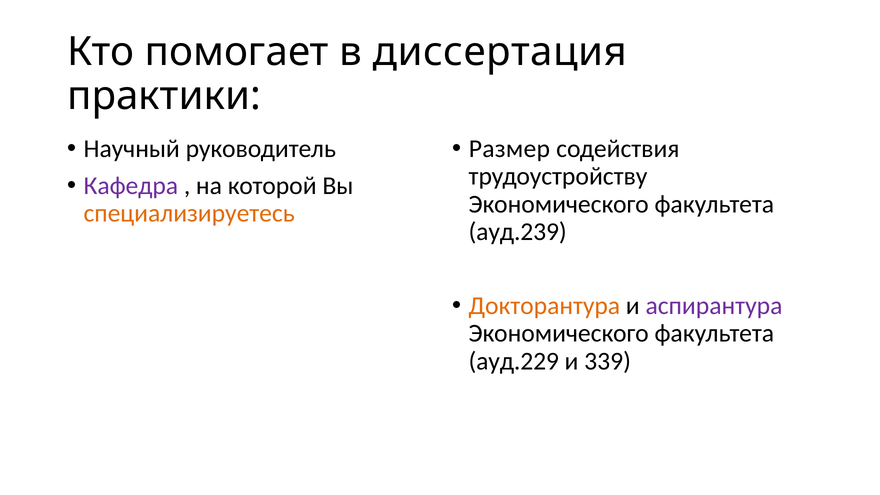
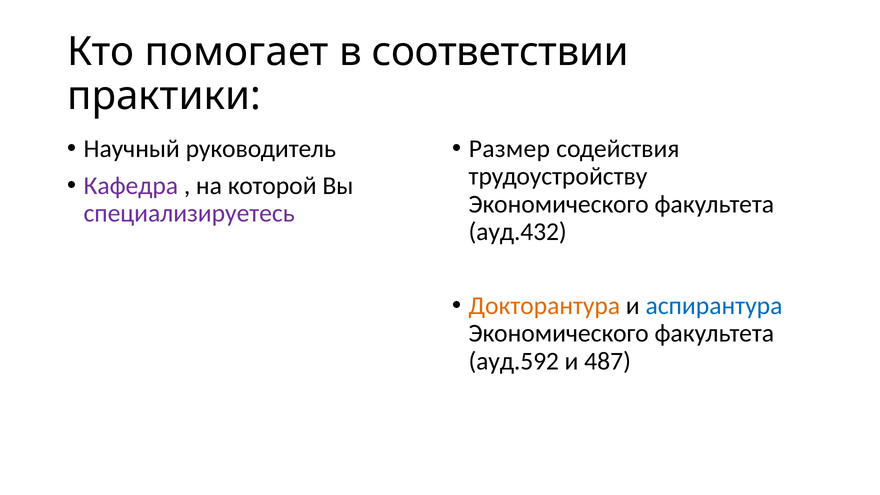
диссертация: диссертация -> соответствии (500, 52)
специализируетесь colour: orange -> purple (189, 213)
ауд.239: ауд.239 -> ауд.432 (518, 232)
аспирантура colour: purple -> blue (714, 306)
ауд.229: ауд.229 -> ауд.592 (514, 361)
339: 339 -> 487 (608, 361)
